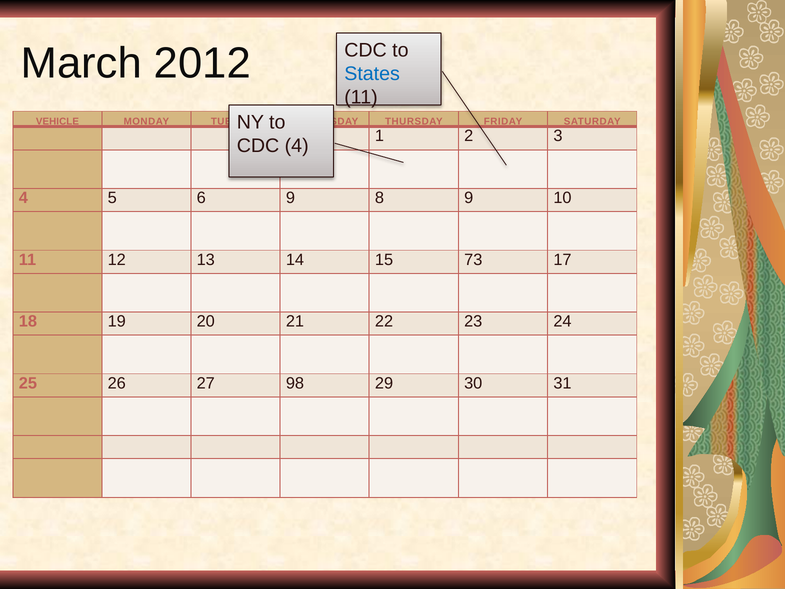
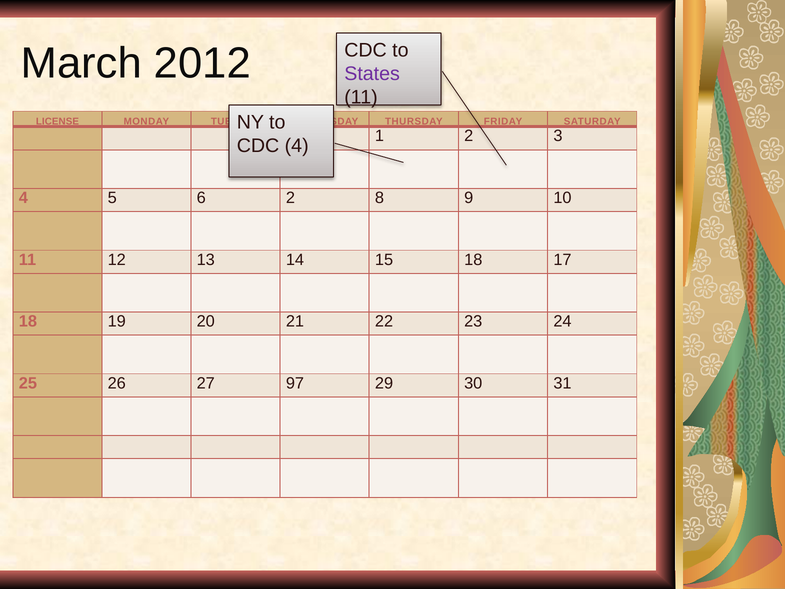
States colour: blue -> purple (372, 74)
VEHICLE: VEHICLE -> LICENSE (57, 121)
6 9: 9 -> 2 (290, 198)
15 73: 73 -> 18 (473, 259)
98: 98 -> 97 (295, 383)
